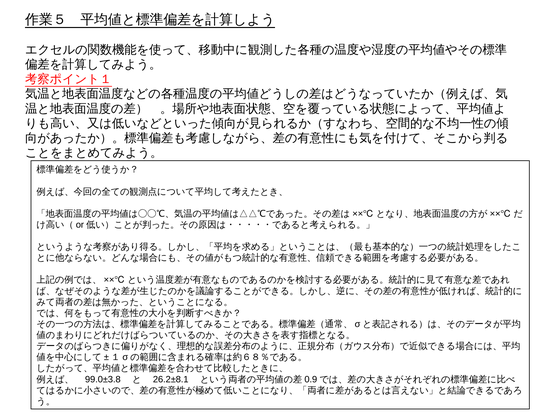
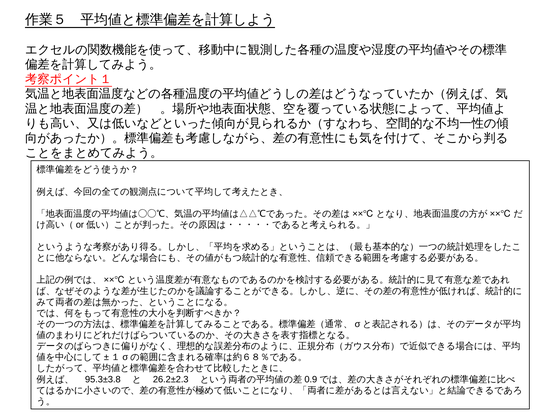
99.0±3.8: 99.0±3.8 -> 95.3±3.8 (103, 379)
26.2±8.1: 26.2±8.1 -> 26.2±2.3 (171, 379)
